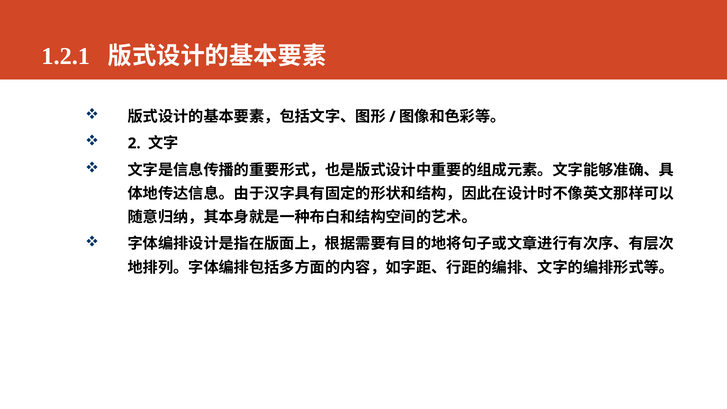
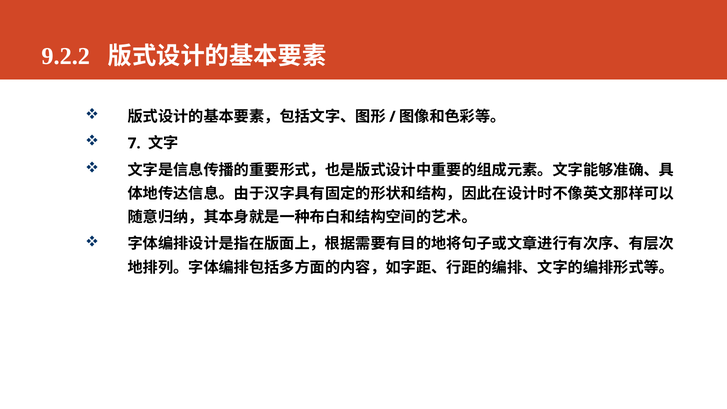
1.2.1: 1.2.1 -> 9.2.2 (66, 56)
2: 2 -> 7 (134, 143)
